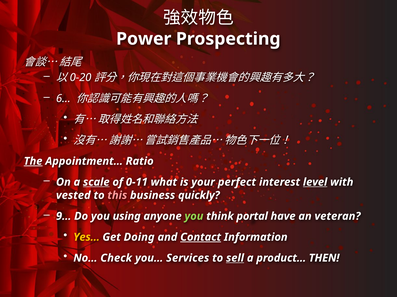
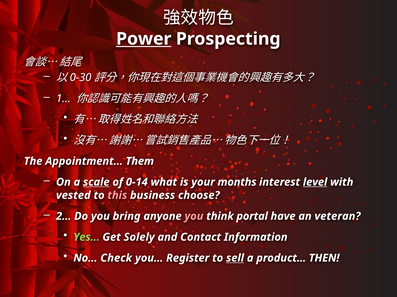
Power underline: none -> present (144, 39)
0-20: 0-20 -> 0-30 (81, 78)
6…: 6… -> 1… (63, 99)
The underline: present -> none (33, 162)
Ratio: Ratio -> Them (140, 162)
0-11: 0-11 -> 0-14 (137, 183)
perfect: perfect -> months (237, 183)
quickly: quickly -> choose (199, 196)
9…: 9… -> 2… (64, 217)
using: using -> bring (127, 217)
you colour: light green -> pink (194, 217)
Yes… colour: yellow -> light green (87, 238)
Doing: Doing -> Solely (139, 238)
Contact underline: present -> none (201, 238)
Services: Services -> Register (188, 259)
